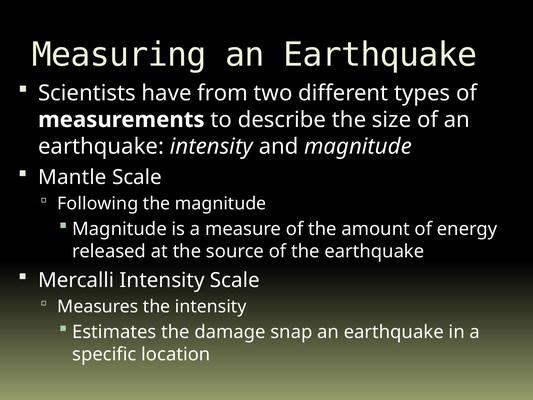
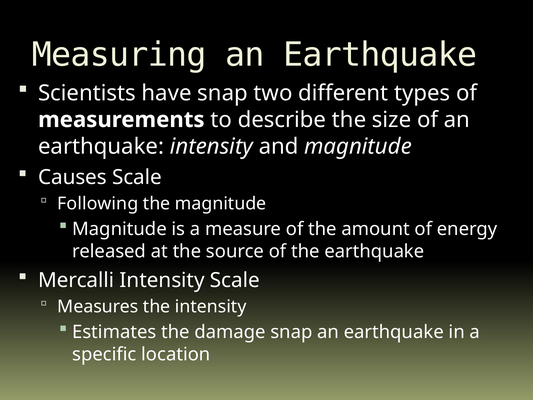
have from: from -> snap (223, 93)
Mantle: Mantle -> Causes (72, 177)
